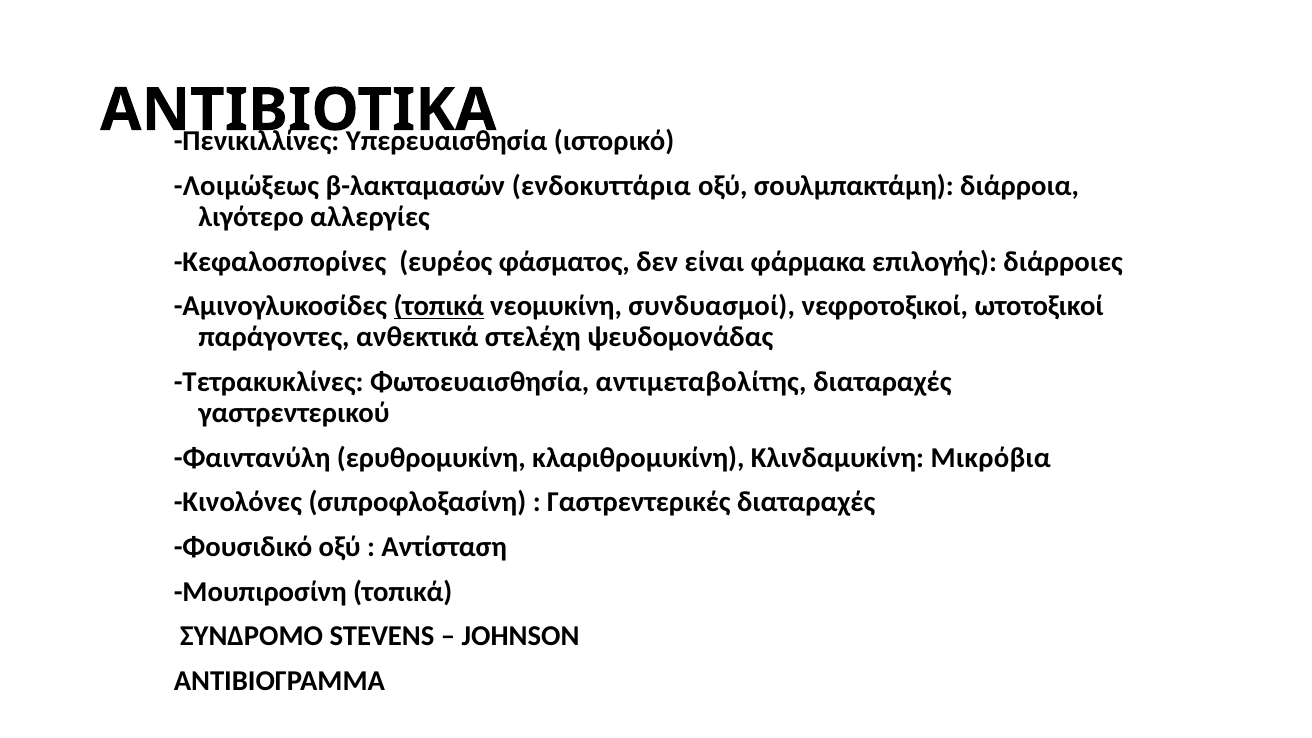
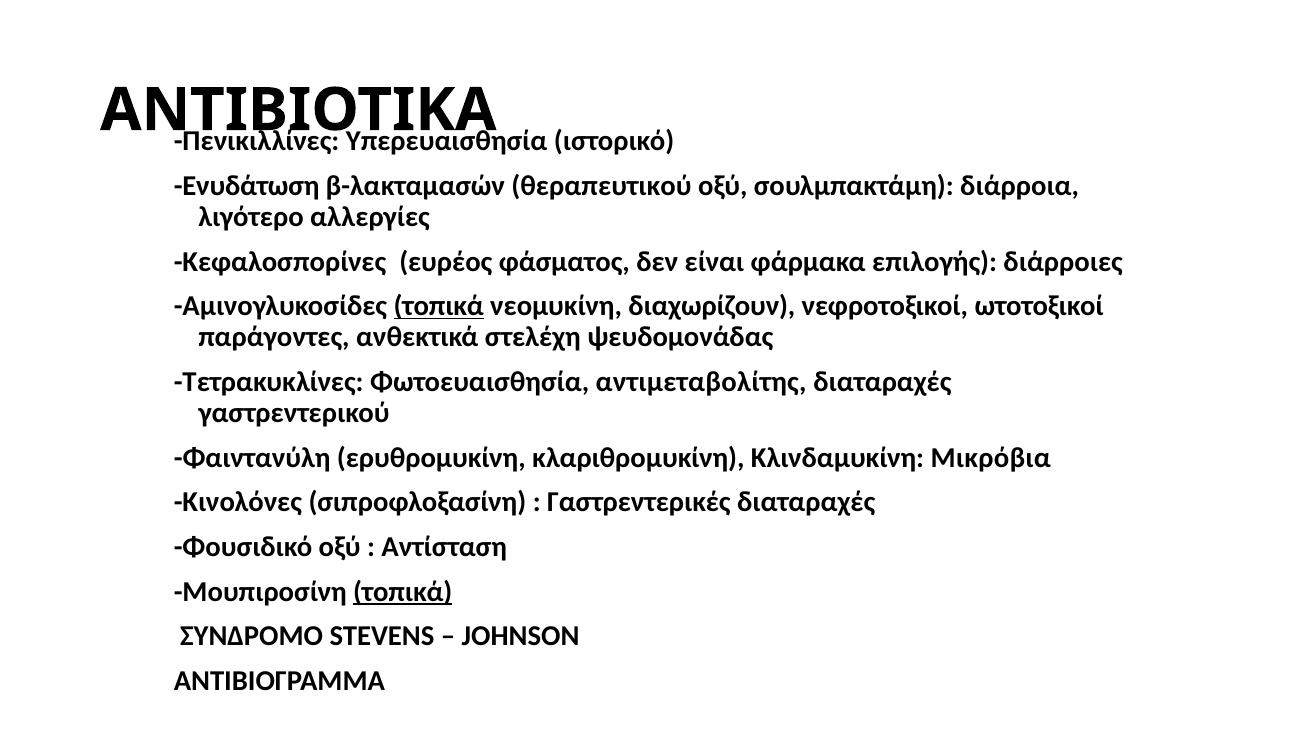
Λοιμώξεως: Λοιμώξεως -> Ενυδάτωση (247, 186)
ενδοκυττάρια: ενδοκυττάρια -> θεραπευτικού (601, 186)
συνδυασμοί: συνδυασμοί -> διαχωρίζουν (712, 306)
τοπικά underline: none -> present (403, 592)
